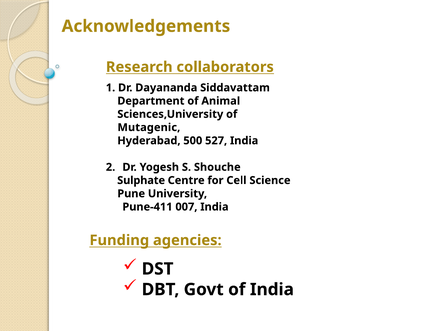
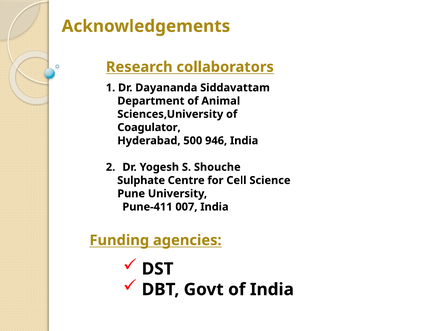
Mutagenic: Mutagenic -> Coagulator (149, 127)
527: 527 -> 946 (216, 141)
